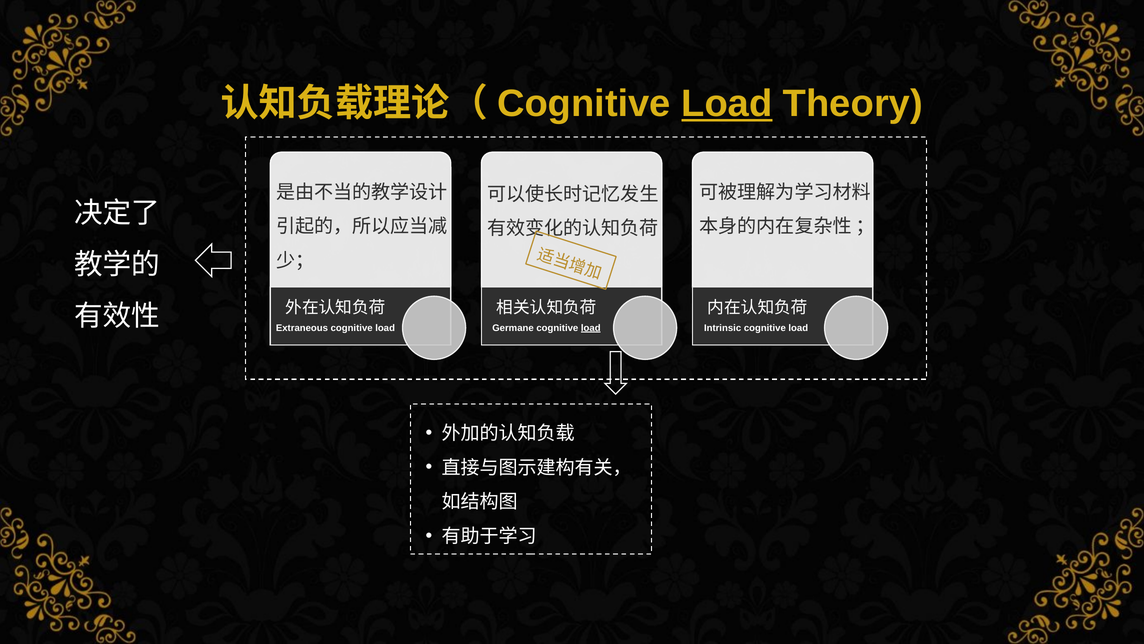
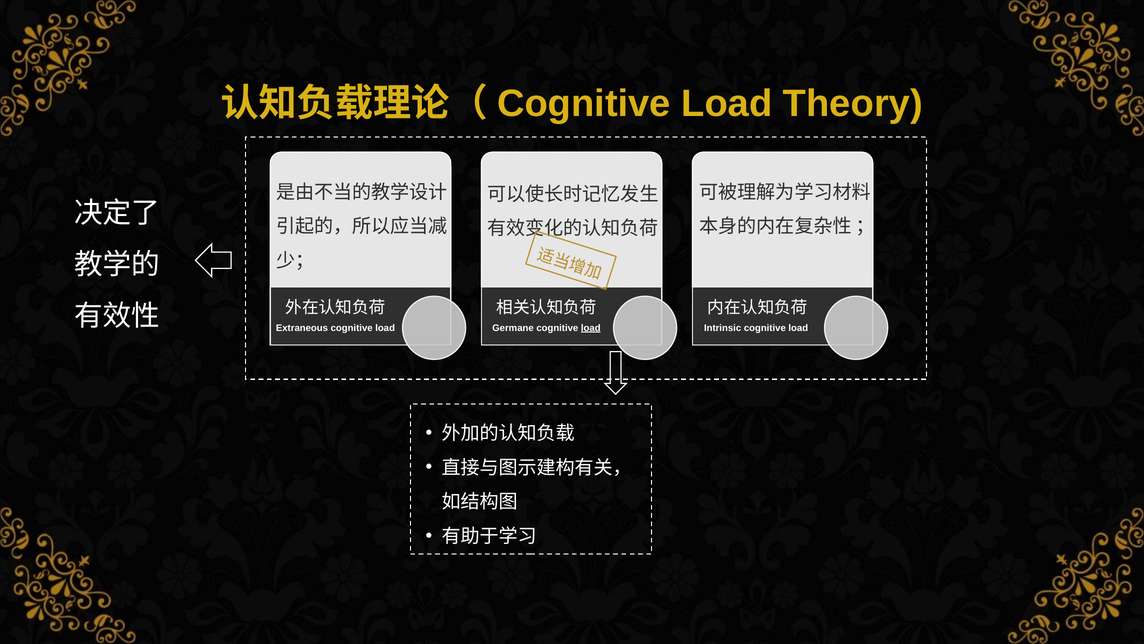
Load underline: present -> none (727, 104)
